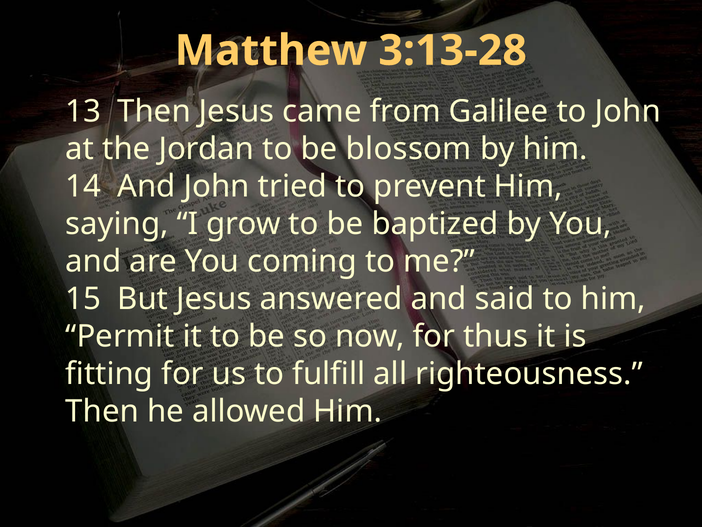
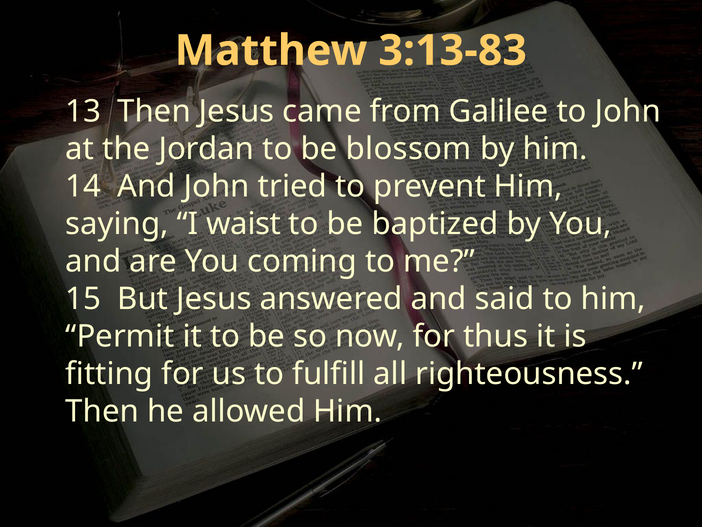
3:13-28: 3:13-28 -> 3:13-83 (453, 51)
grow: grow -> waist (244, 224)
